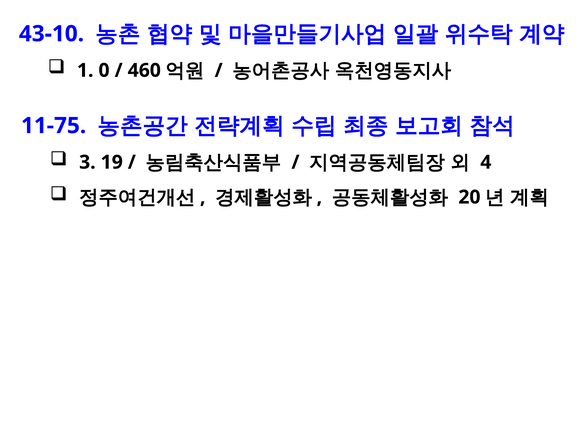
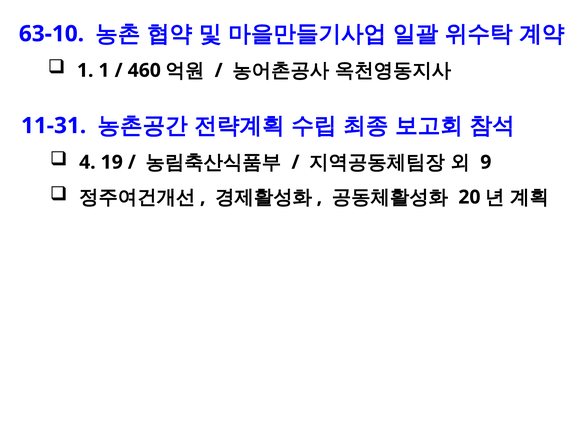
43-10: 43-10 -> 63-10 (51, 34)
1 0: 0 -> 1 (104, 70)
11-75: 11-75 -> 11-31 (54, 126)
3: 3 -> 4 (87, 162)
4: 4 -> 9 (486, 162)
